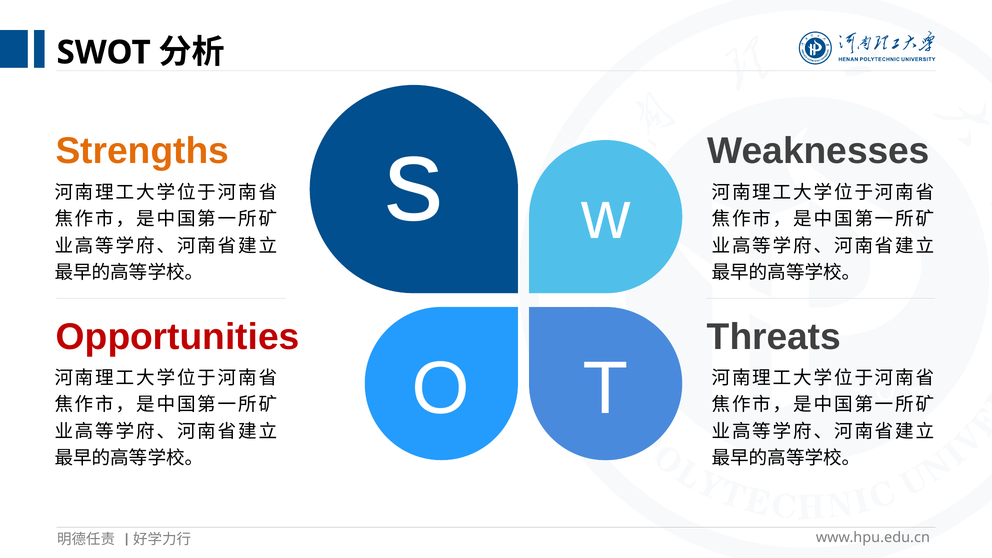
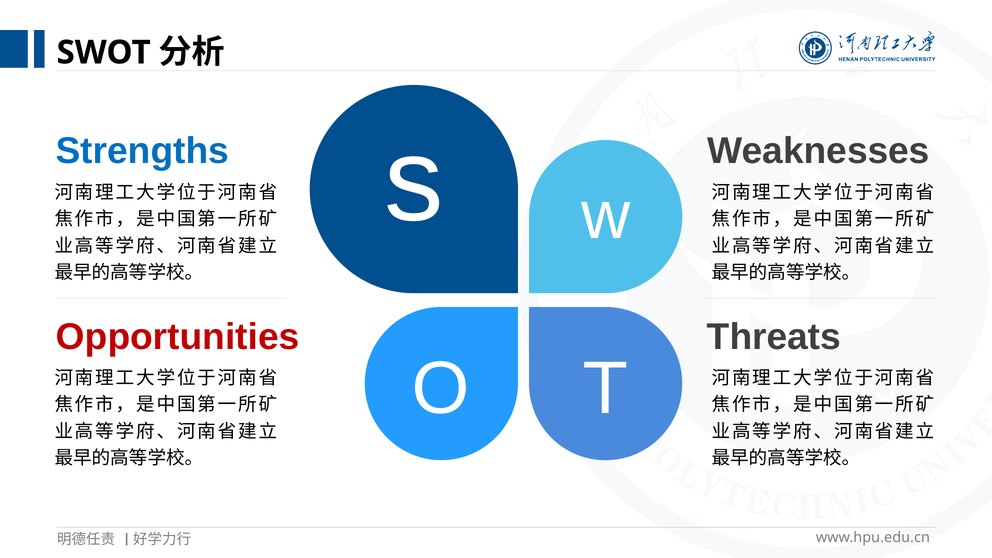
Strengths colour: orange -> blue (142, 151)
